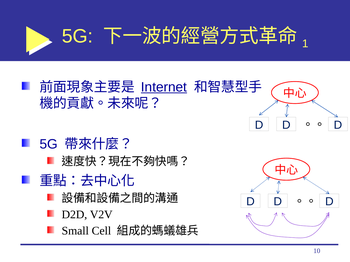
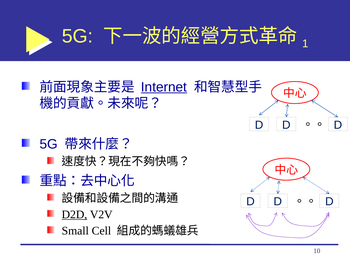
D2D underline: none -> present (74, 215)
